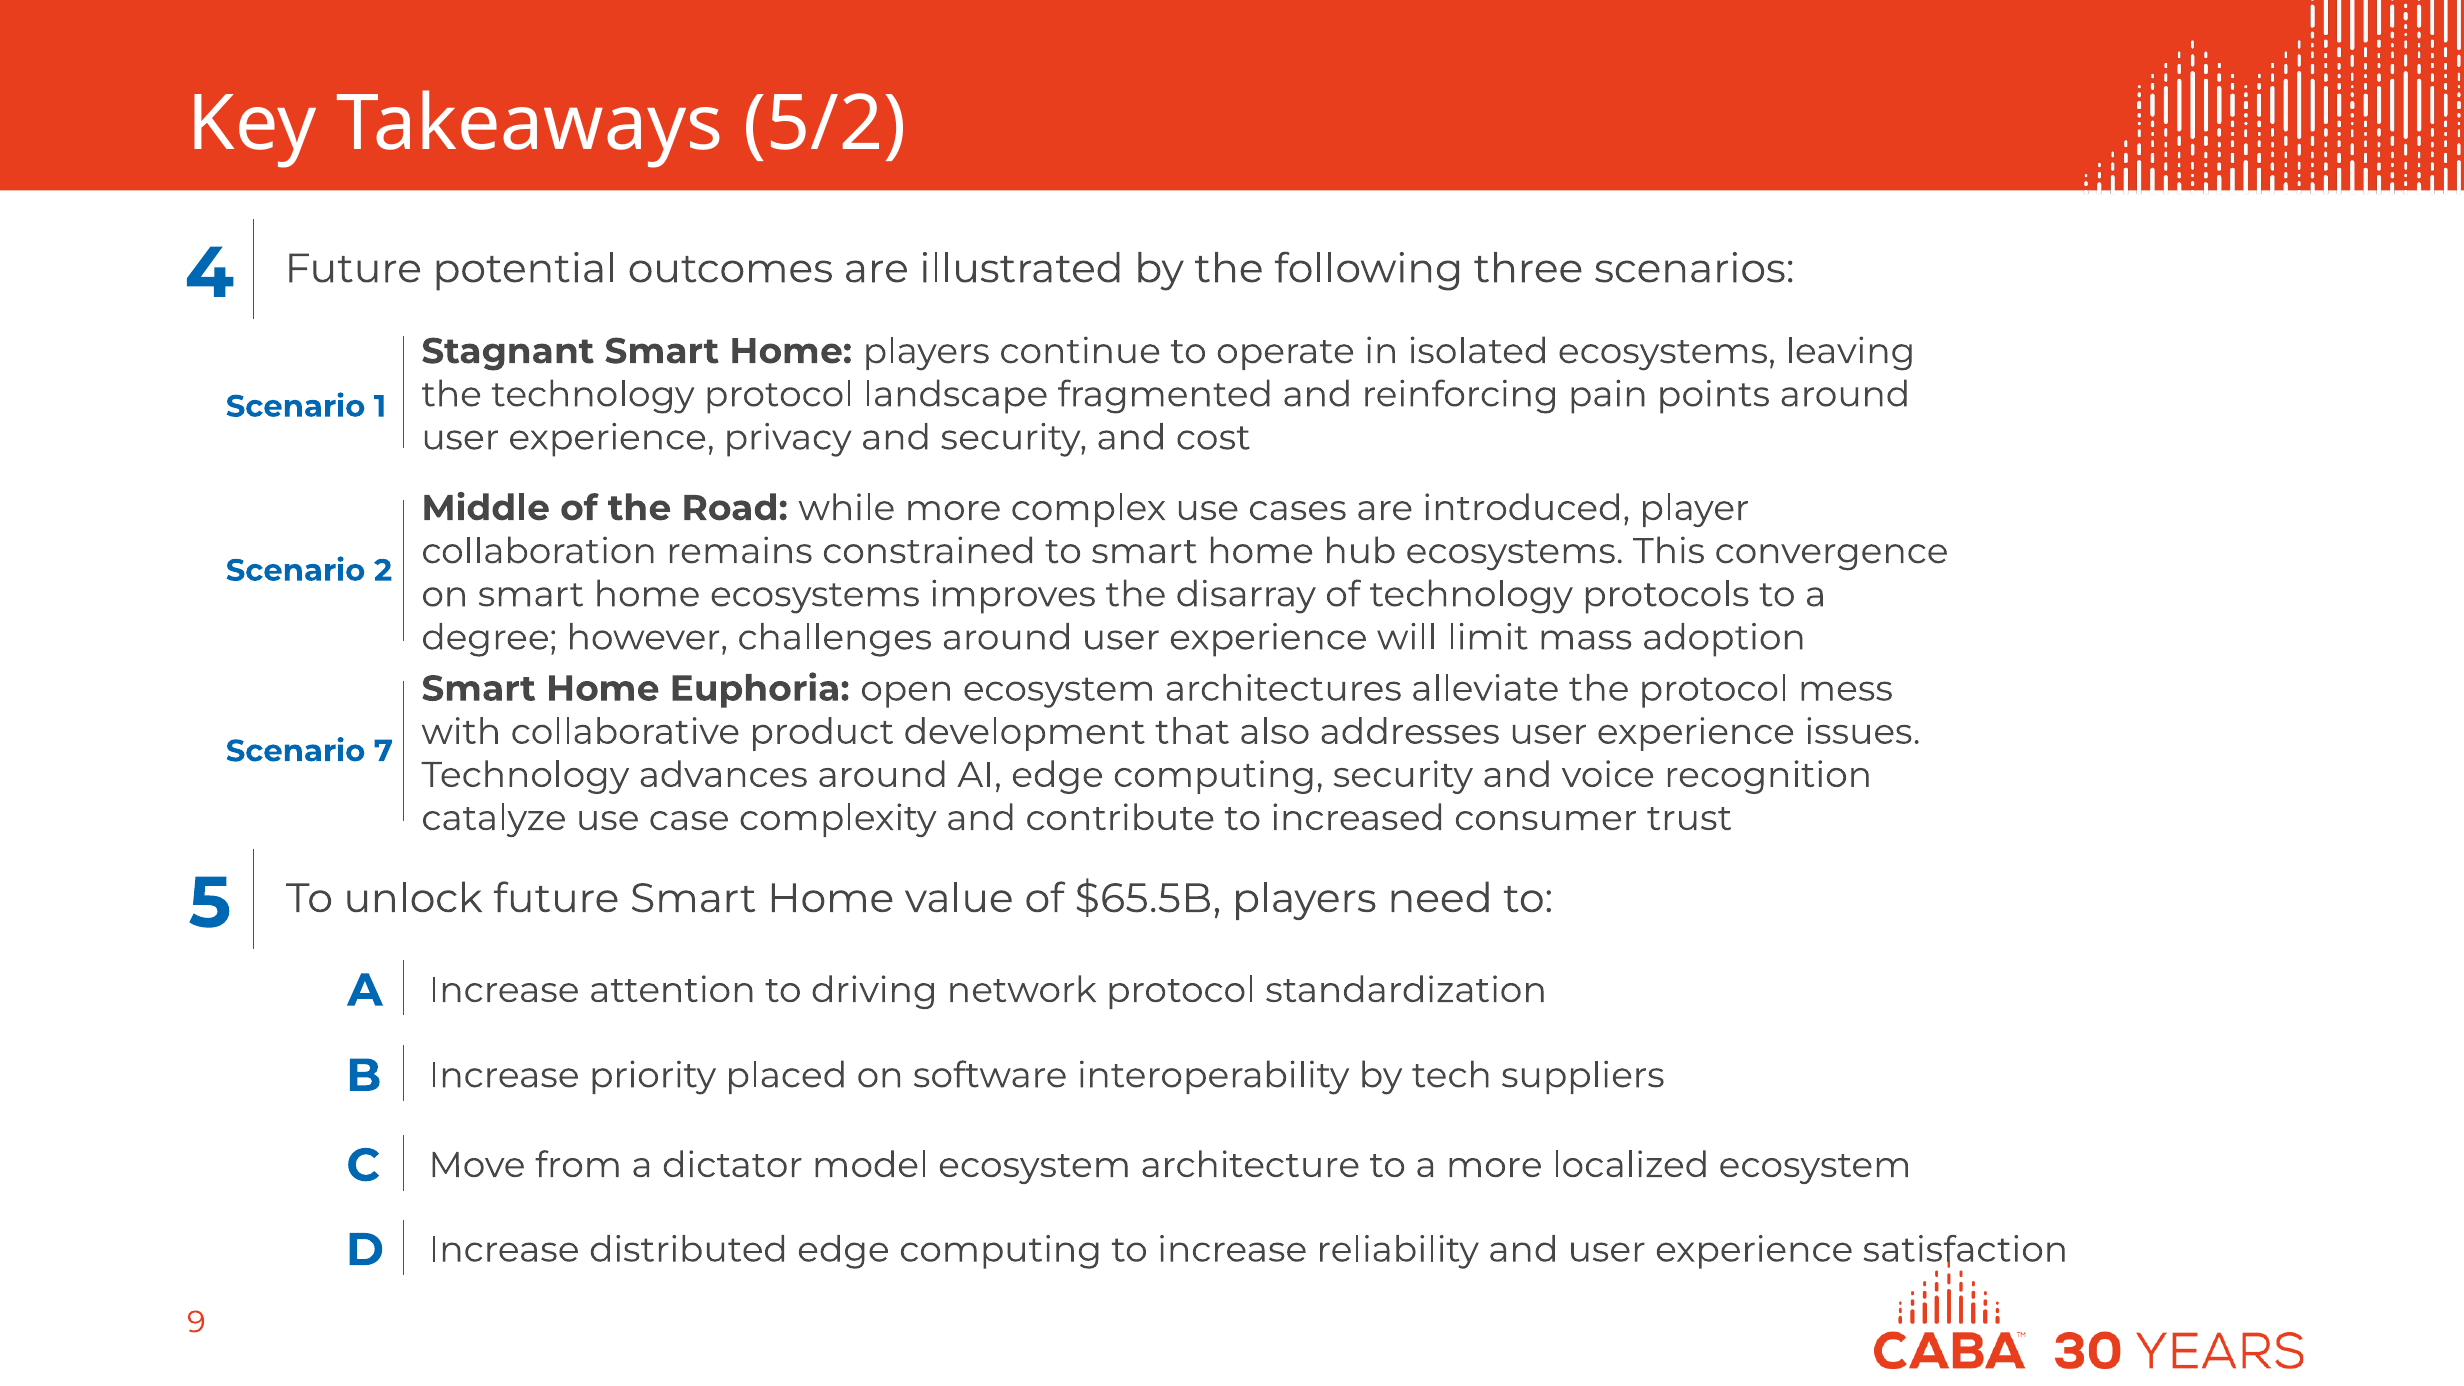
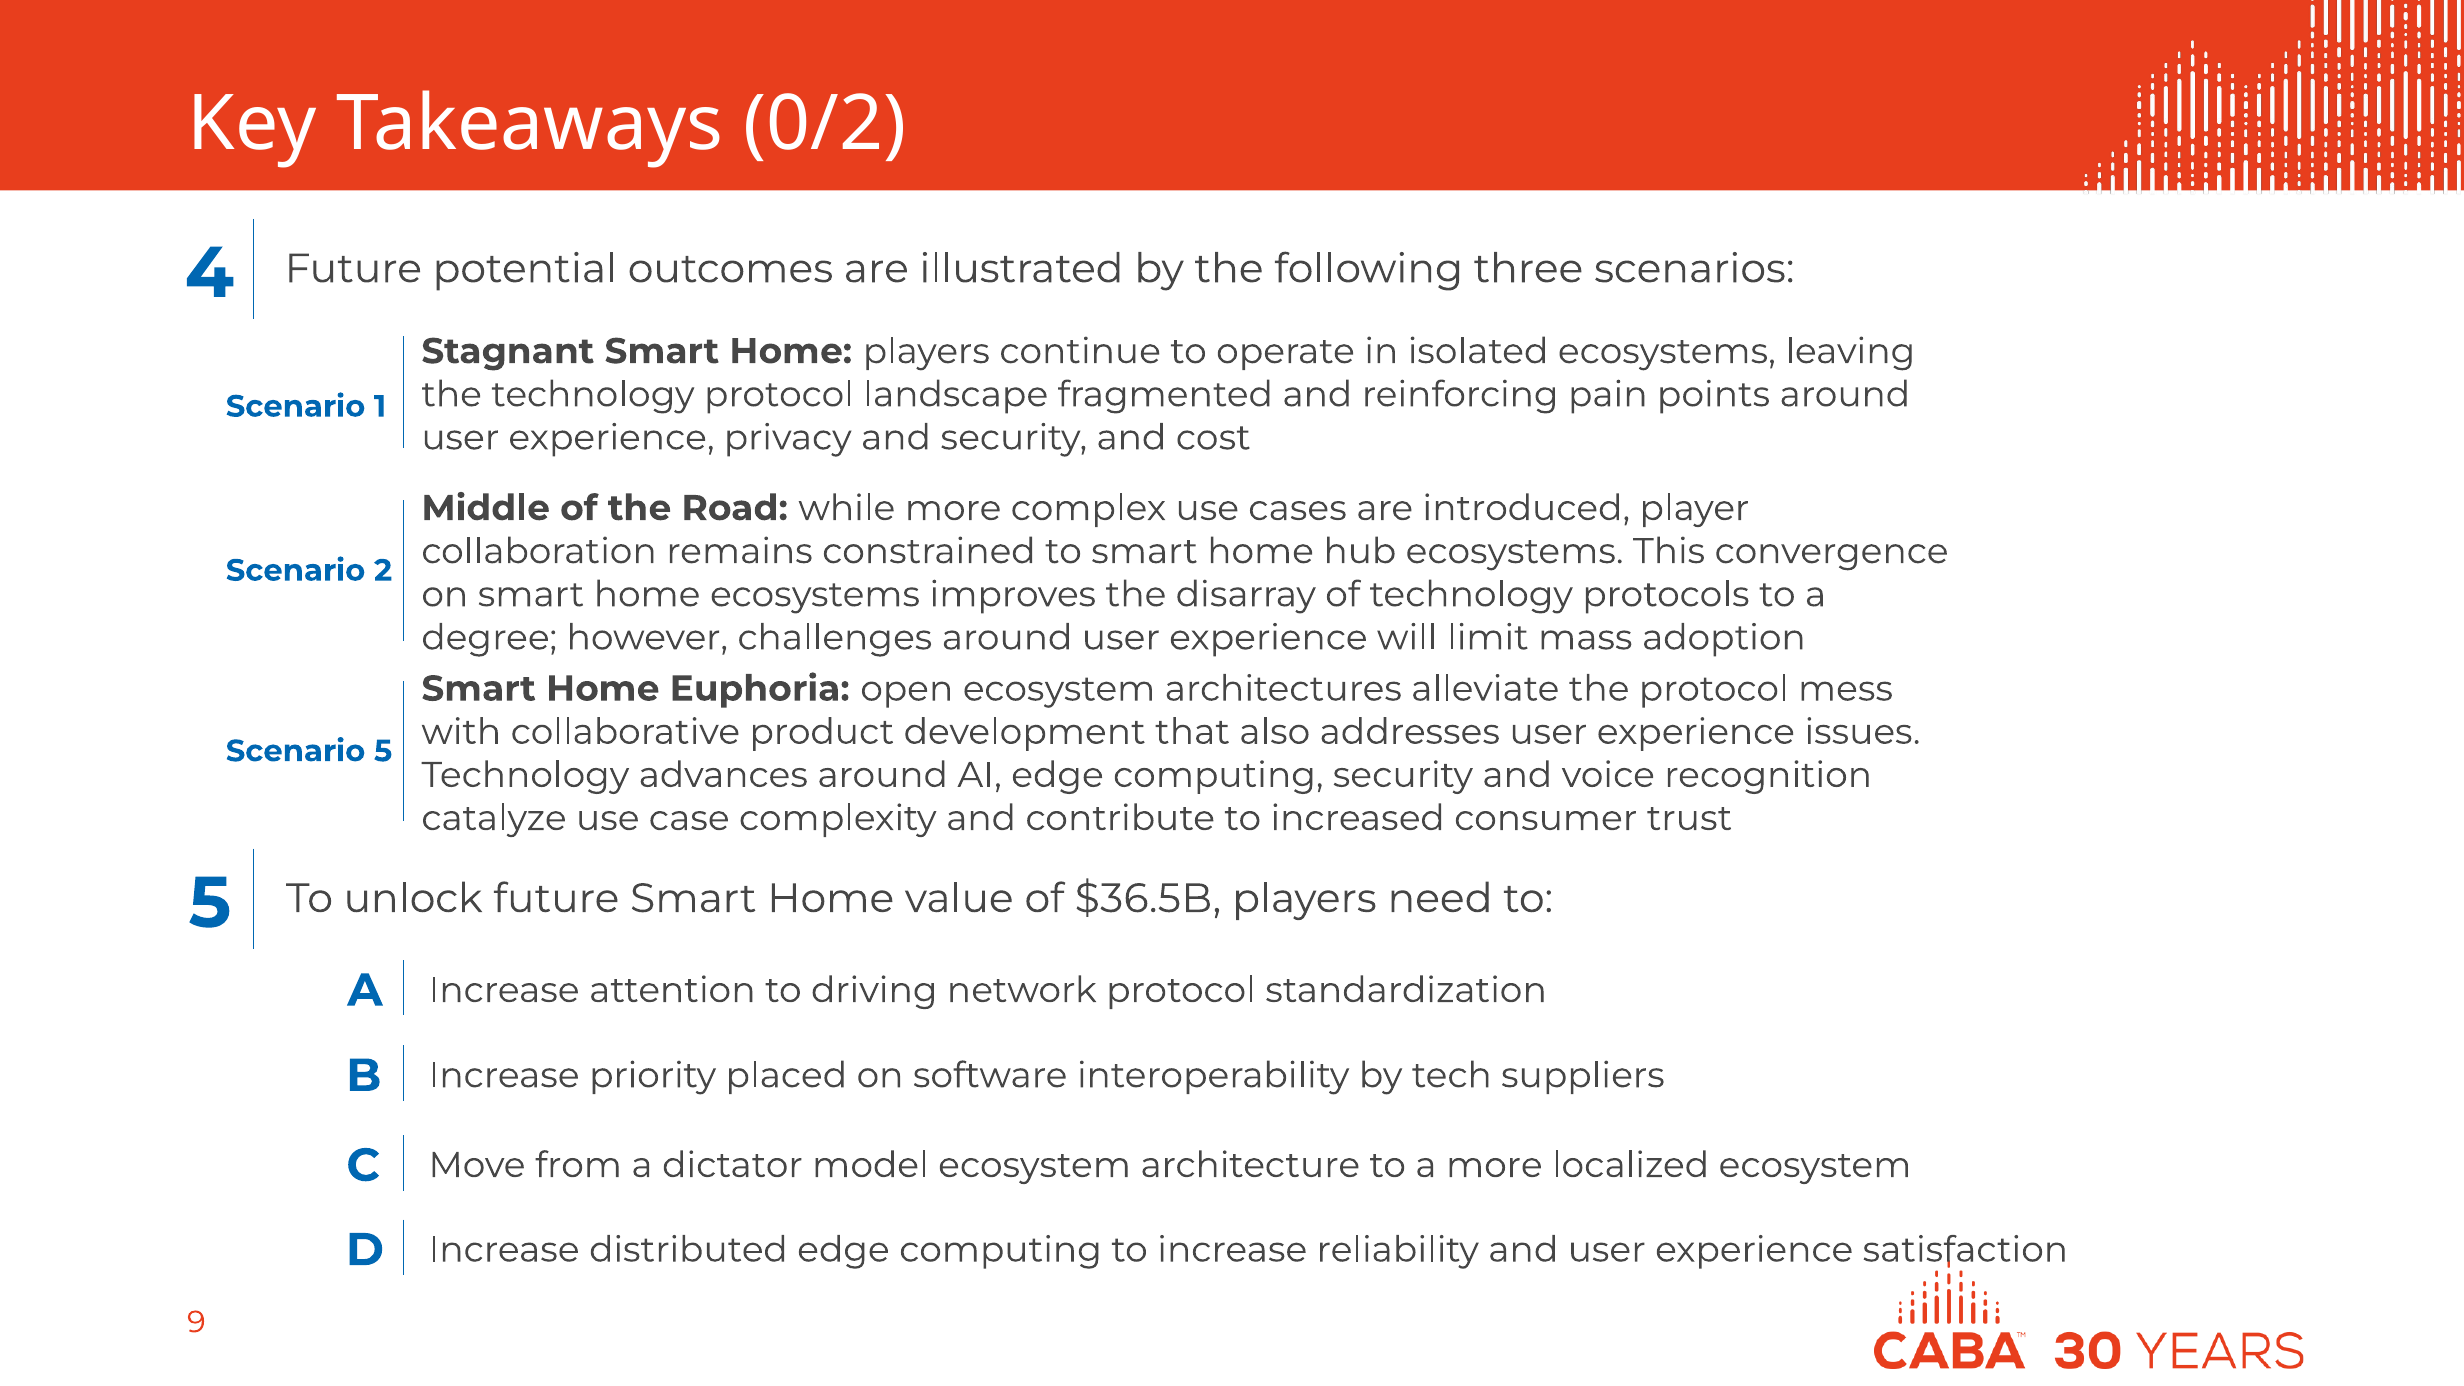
5/2: 5/2 -> 0/2 (825, 124)
Scenario 7: 7 -> 5 (383, 751)
$65.5B: $65.5B -> $36.5B (1148, 899)
